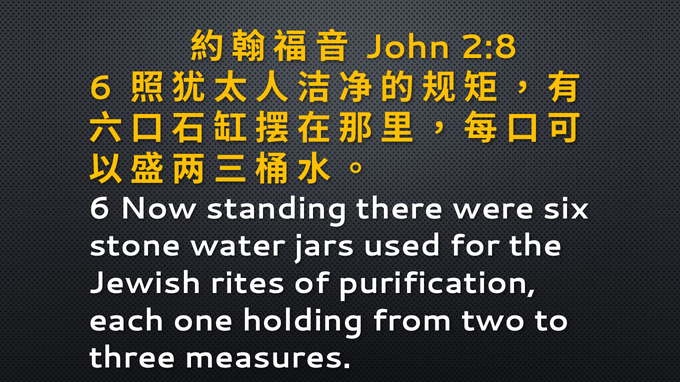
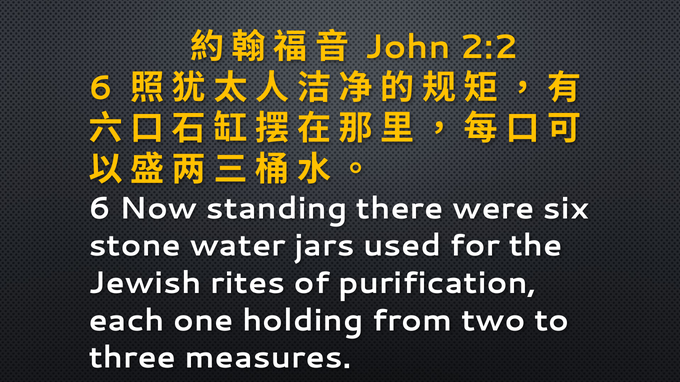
2:8: 2:8 -> 2:2 (489, 47)
